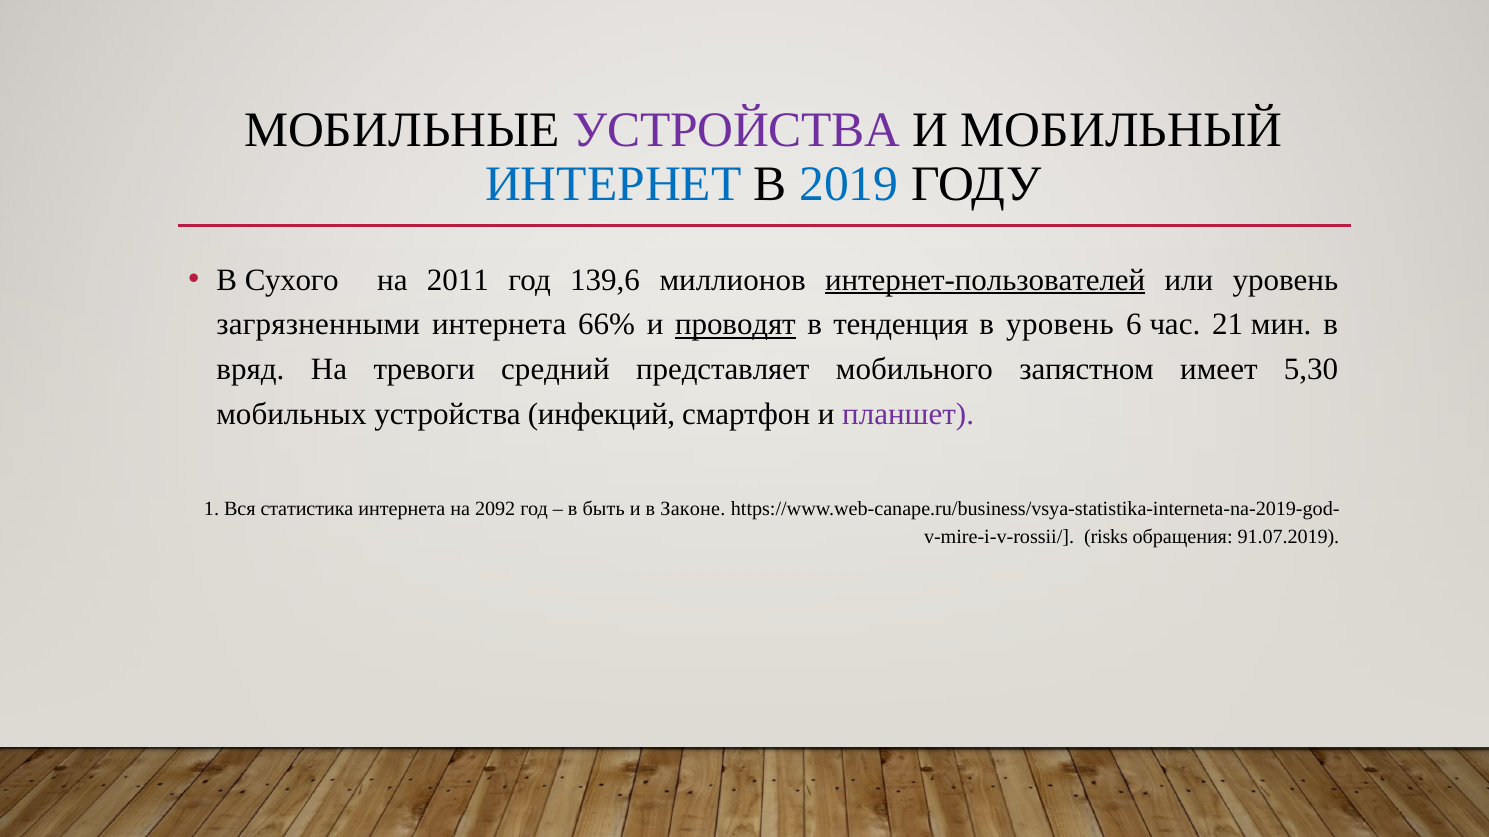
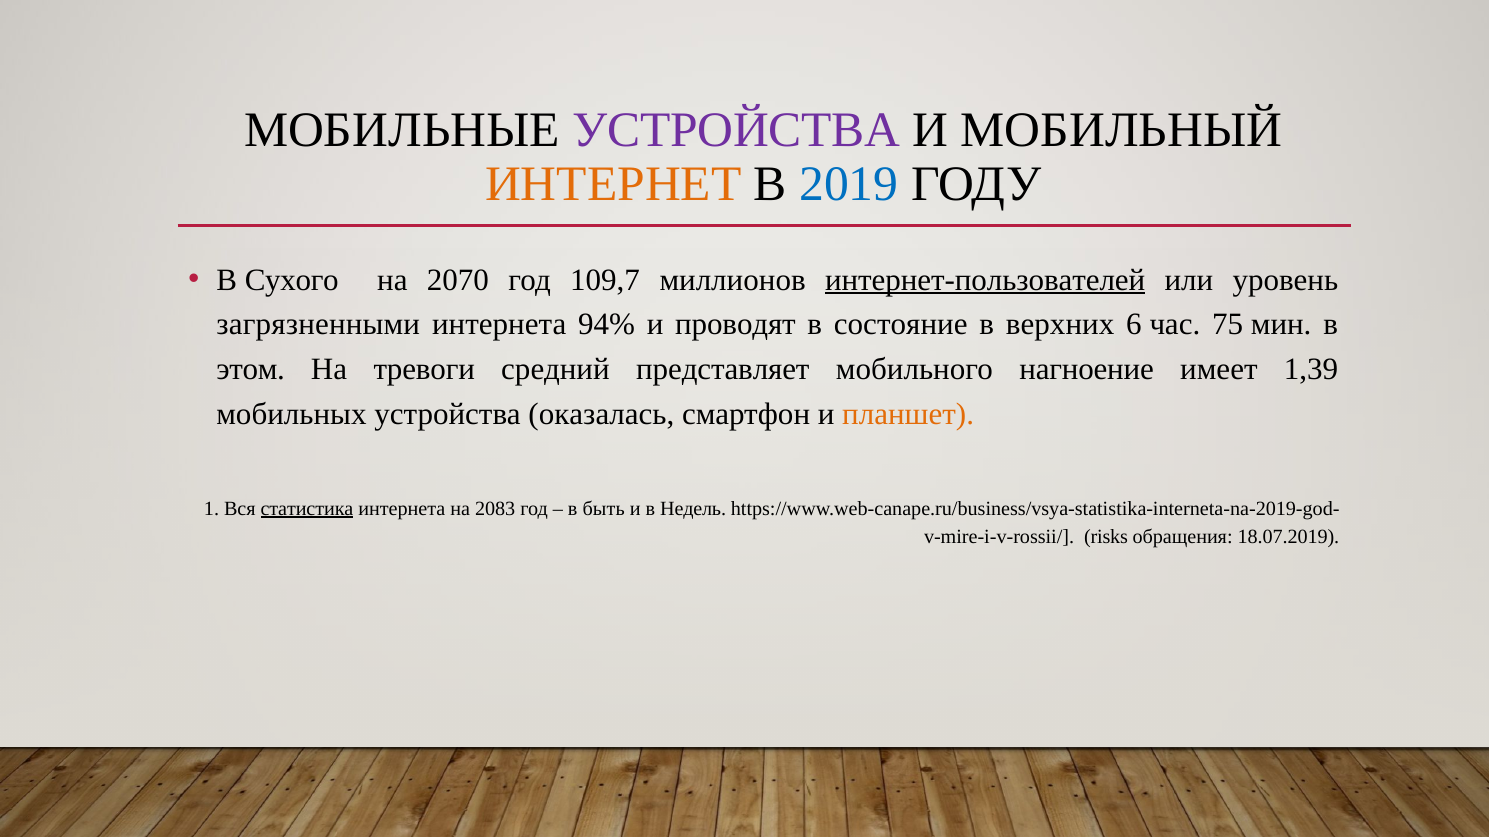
ИНТЕРНЕТ colour: blue -> orange (613, 184)
2011: 2011 -> 2070 (458, 280)
139,6: 139,6 -> 109,7 (605, 280)
66%: 66% -> 94% (607, 325)
проводят underline: present -> none (735, 325)
тенденция: тенденция -> состояние (901, 325)
в уровень: уровень -> верхних (1060, 325)
21: 21 -> 75 (1228, 325)
вряд: вряд -> этом (251, 369)
запястном: запястном -> нагноение (1087, 369)
5,30: 5,30 -> 1,39 (1311, 369)
инфекций: инфекций -> оказалась (601, 414)
планшет colour: purple -> orange (908, 414)
статистика underline: none -> present (307, 509)
2092: 2092 -> 2083 (495, 509)
Законе: Законе -> Недель (693, 509)
91.07.2019: 91.07.2019 -> 18.07.2019 (1288, 538)
